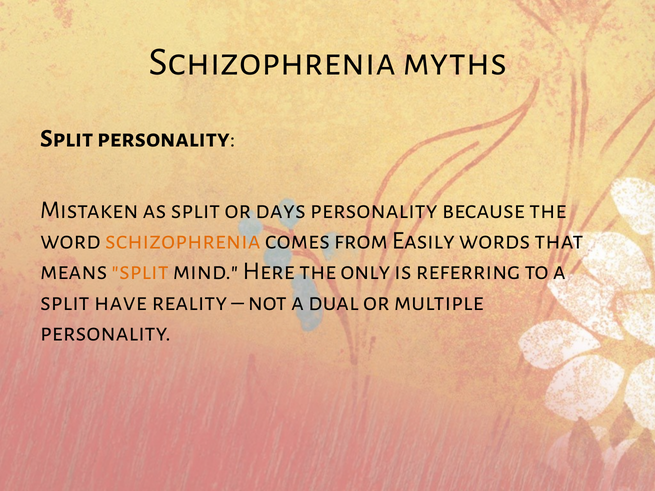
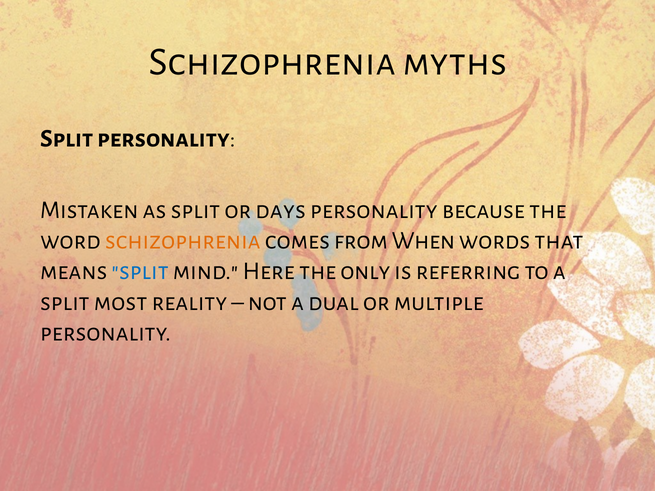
Easily: Easily -> When (423, 241)
split colour: orange -> blue (140, 271)
have: have -> most (121, 302)
